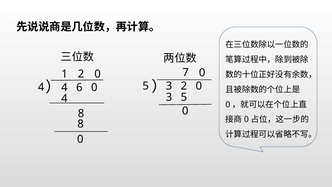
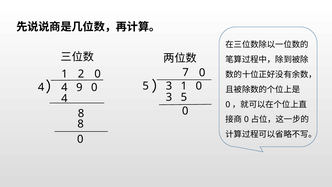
3 2: 2 -> 1 (184, 86)
6: 6 -> 9 (79, 87)
